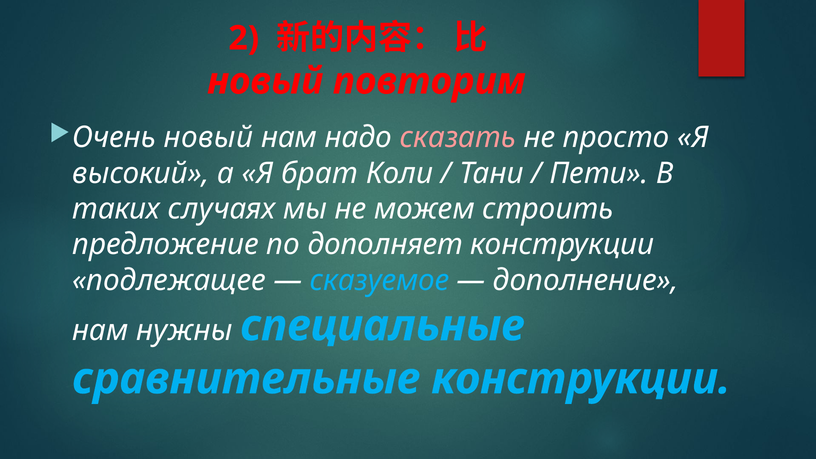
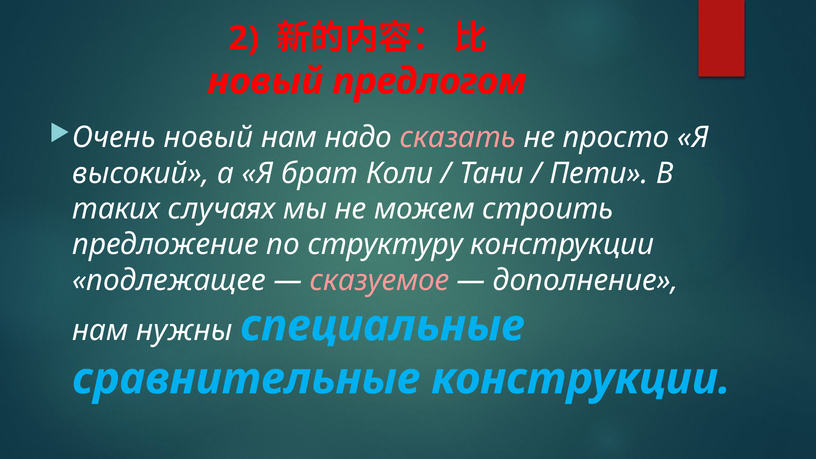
повторим: повторим -> предлогом (430, 81)
дополняет: дополняет -> структуру (385, 245)
сказуемое colour: light blue -> pink (380, 280)
